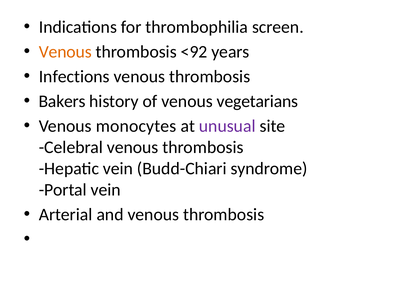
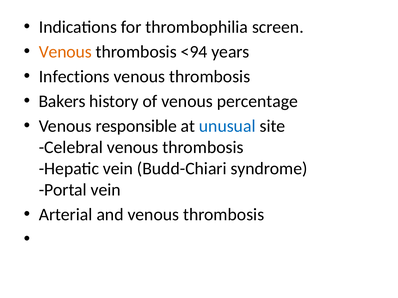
<92: <92 -> <94 (194, 52)
vegetarians: vegetarians -> percentage (257, 101)
monocytes: monocytes -> responsible (136, 126)
unusual colour: purple -> blue (227, 126)
